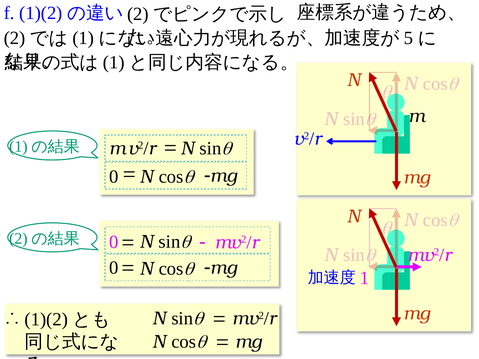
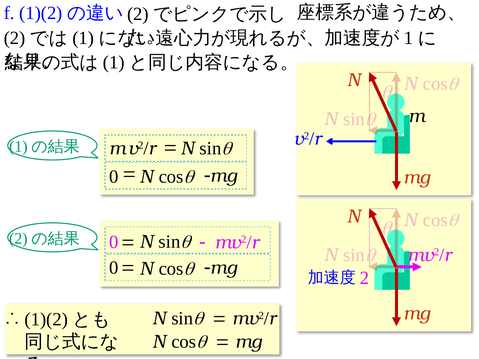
5: 5 -> 1 (409, 38)
1: 1 -> 2 (364, 278)
